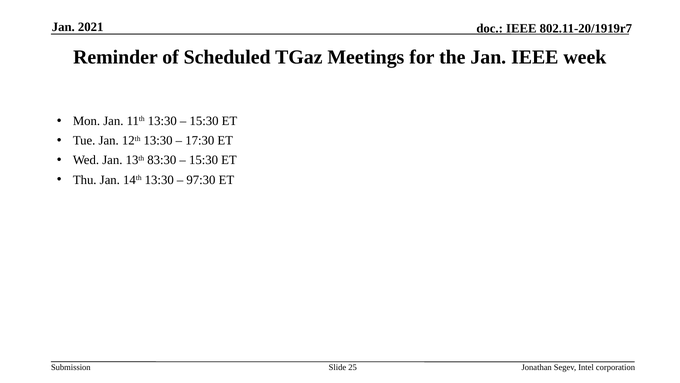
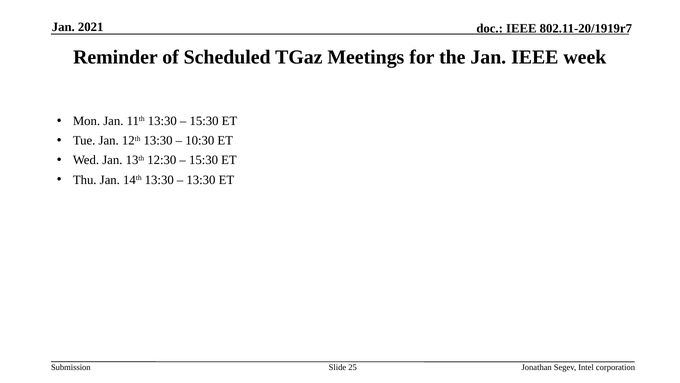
17:30: 17:30 -> 10:30 (200, 140)
83:30: 83:30 -> 12:30 (162, 160)
97:30: 97:30 -> 13:30 (201, 180)
